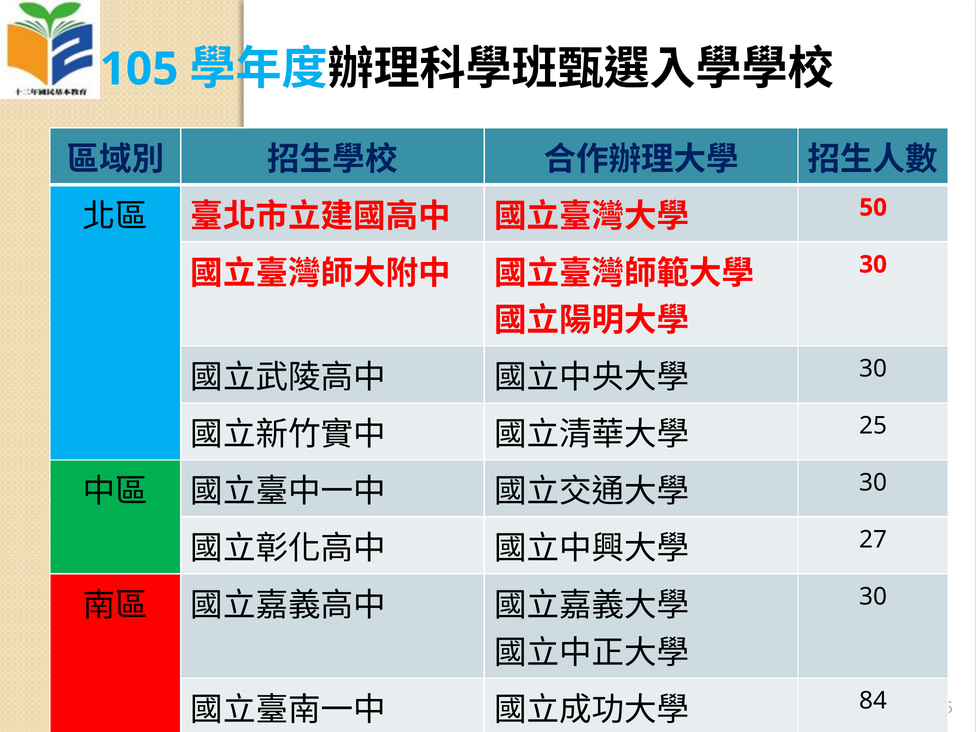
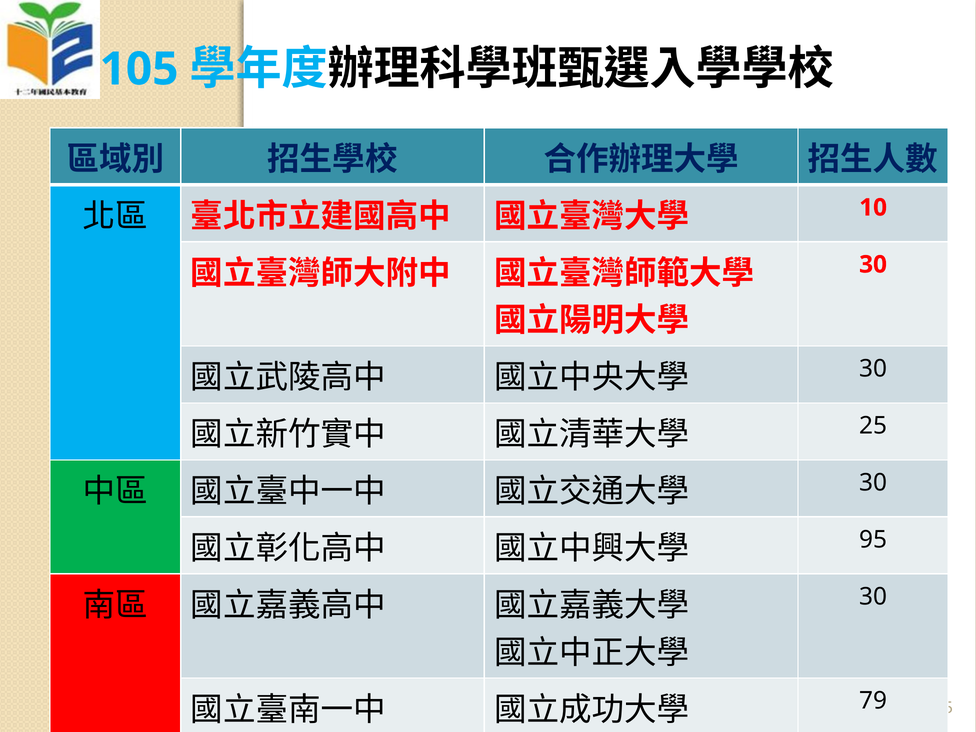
50: 50 -> 10 (873, 208)
27: 27 -> 95 (873, 540)
84: 84 -> 79 (873, 701)
